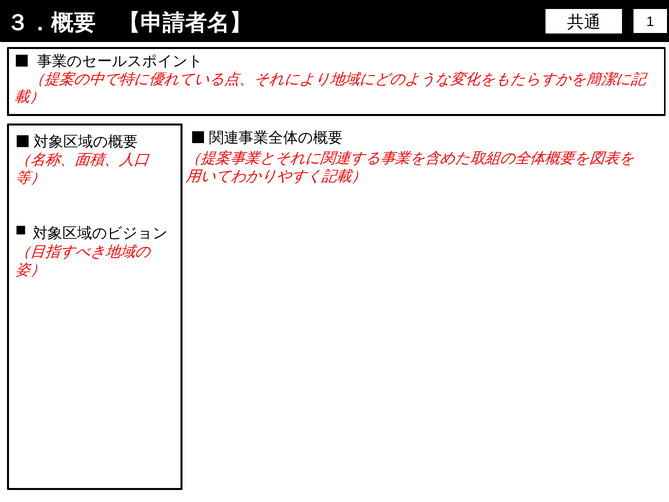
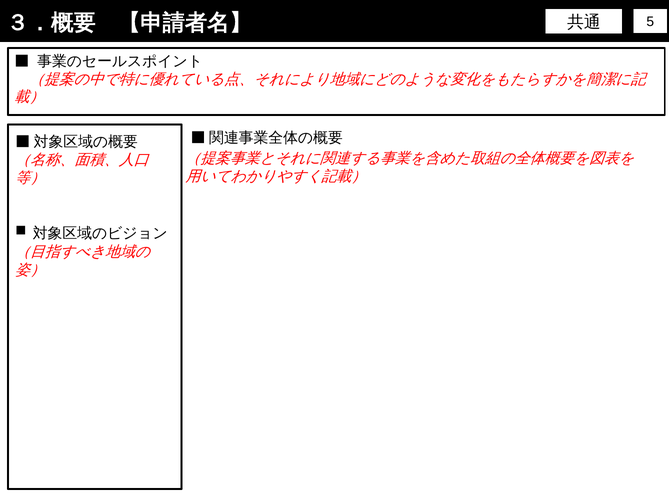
1: 1 -> 5 (650, 22)
